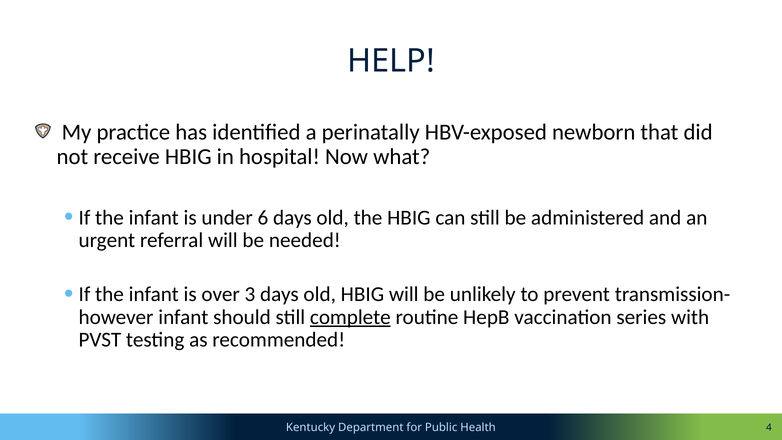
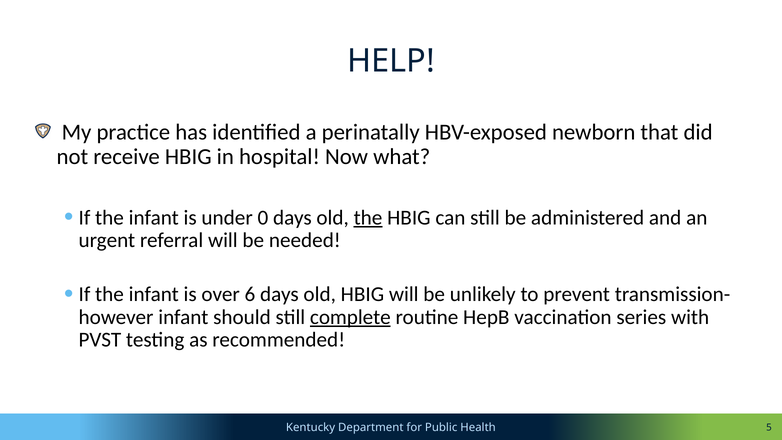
6: 6 -> 0 (263, 217)
the underline: none -> present (368, 217)
3: 3 -> 6 (250, 294)
4: 4 -> 5 (769, 427)
